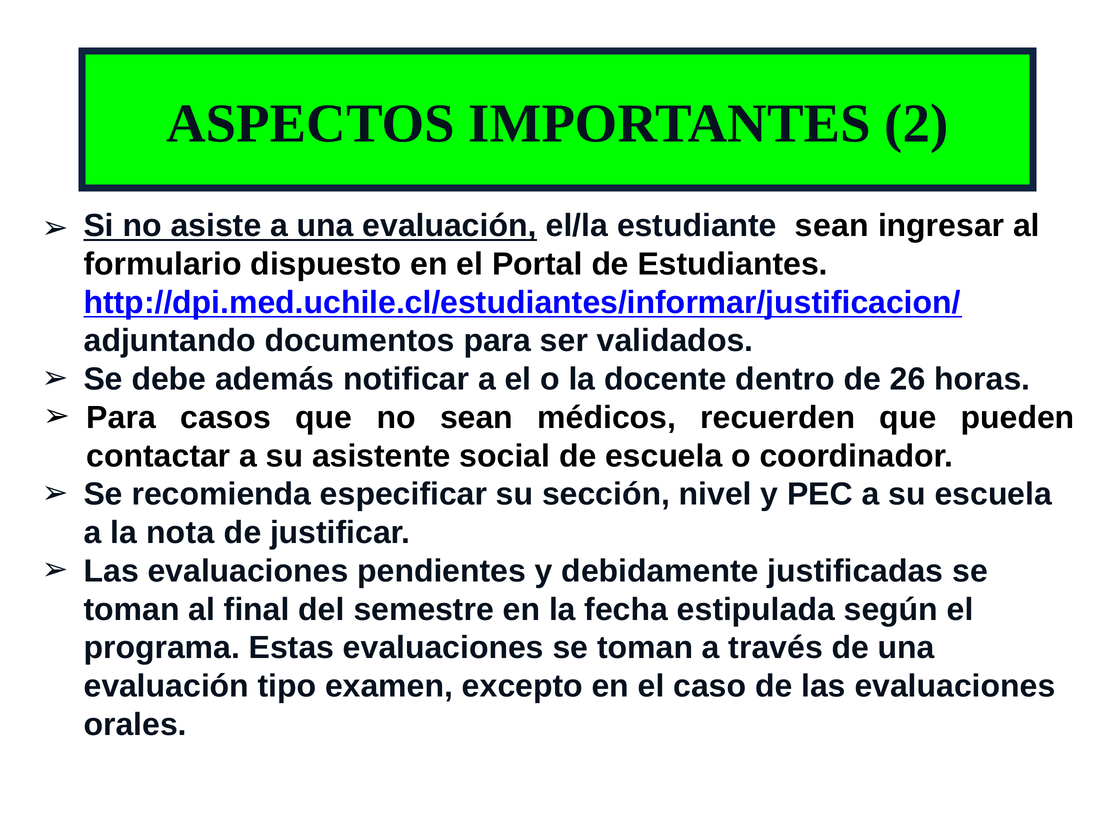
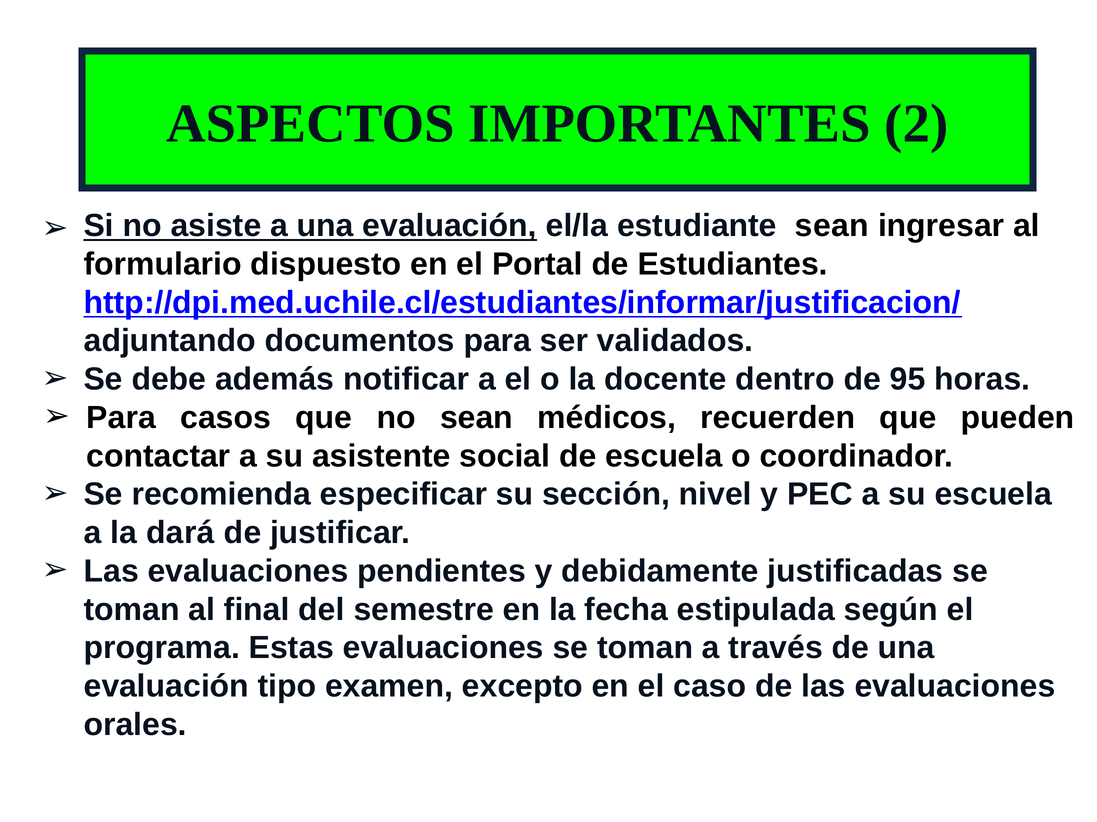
26: 26 -> 95 (908, 380)
nota: nota -> dará (180, 533)
